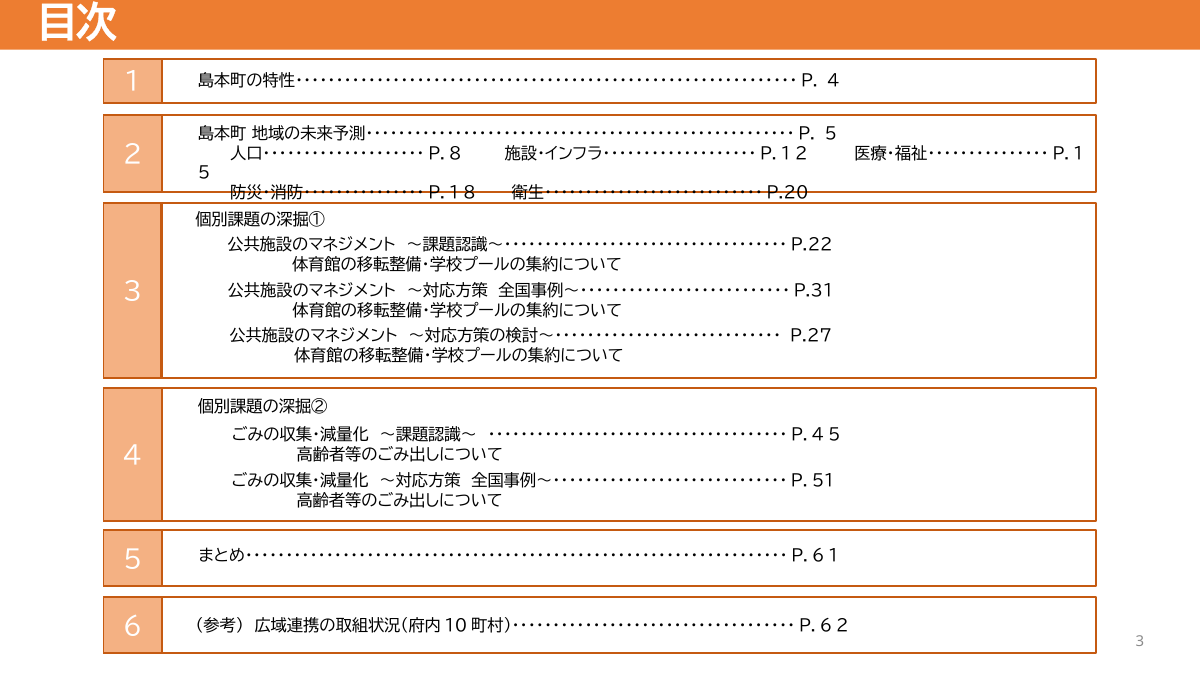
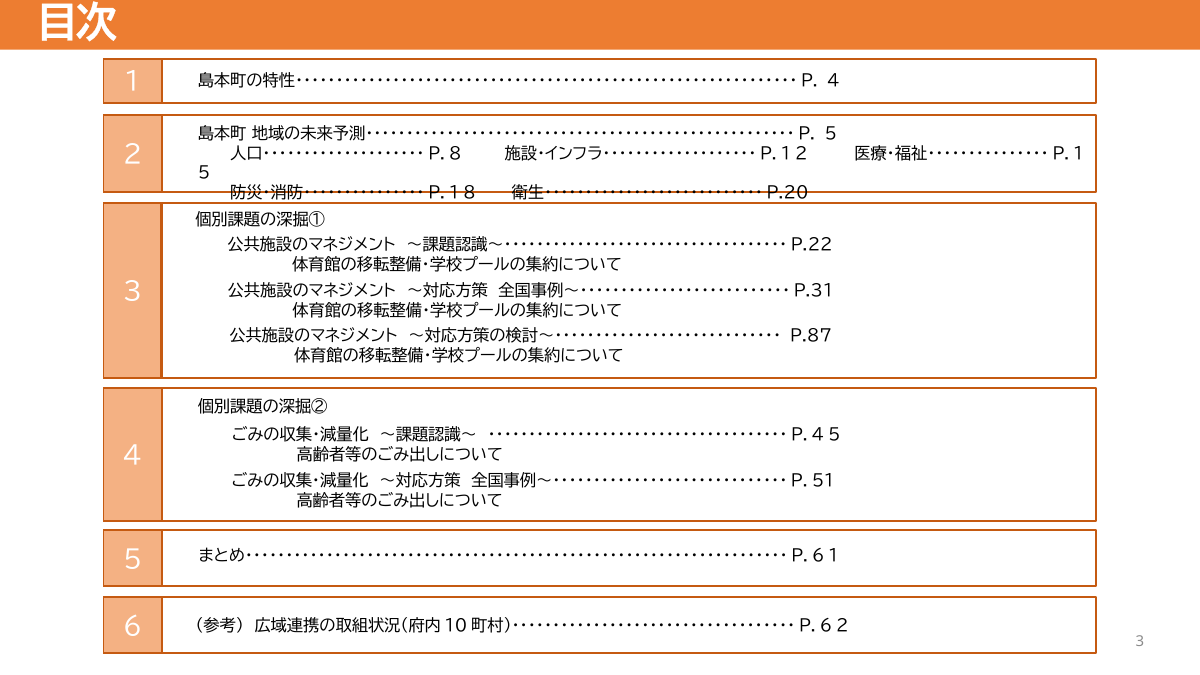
P.27: P.27 -> P.87 (811, 336)
